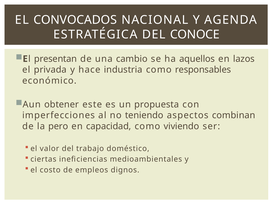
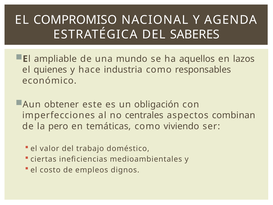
CONVOCADOS: CONVOCADOS -> COMPROMISO (75, 20)
CONOCE: CONOCE -> SABERES (195, 34)
presentan: presentan -> ampliable (55, 59)
cambio: cambio -> mundo (132, 59)
privada: privada -> quienes (50, 70)
propuesta: propuesta -> obligación (157, 104)
teniendo: teniendo -> centrales (144, 115)
capacidad: capacidad -> temáticas (109, 126)
